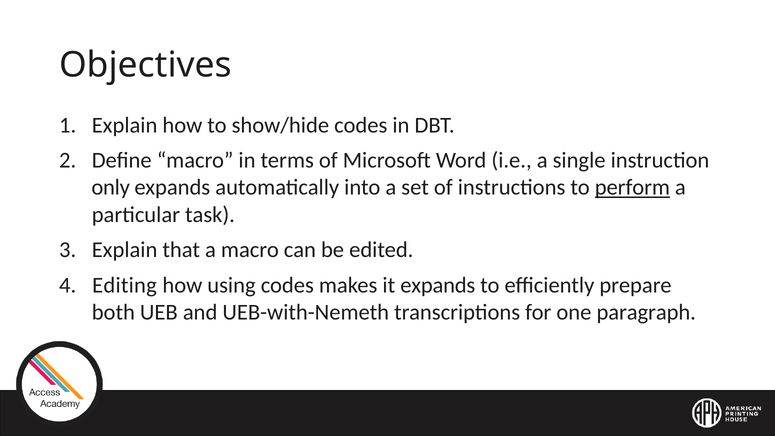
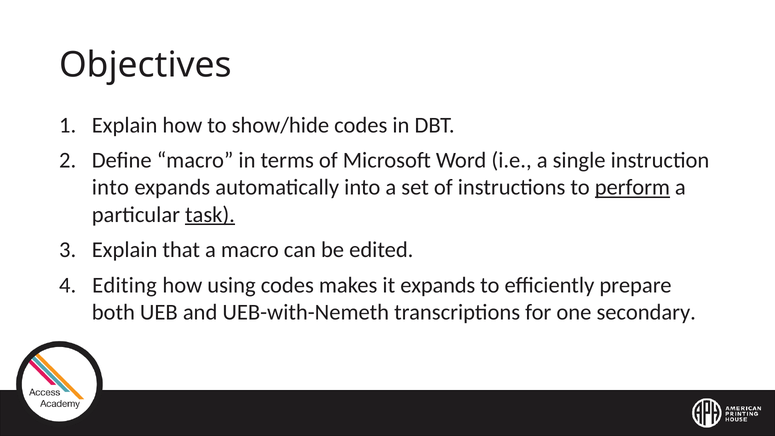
only: only -> into (110, 188)
task underline: none -> present (210, 215)
paragraph: paragraph -> secondary (646, 312)
